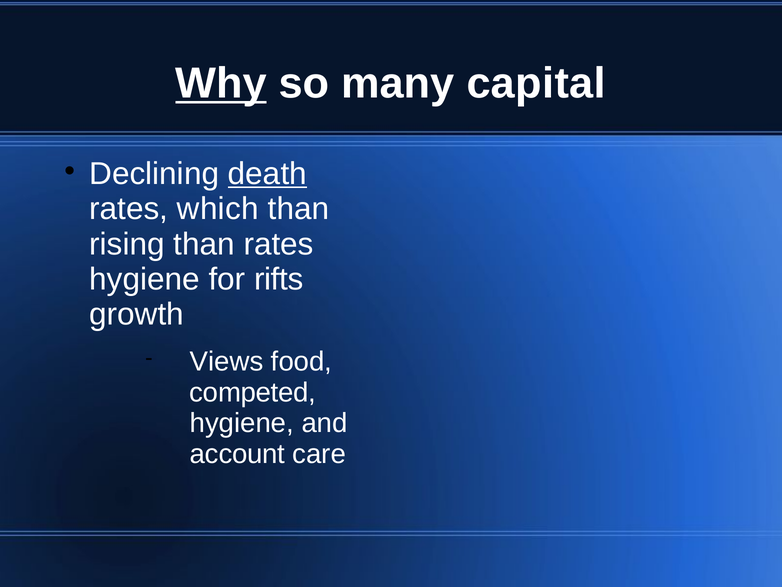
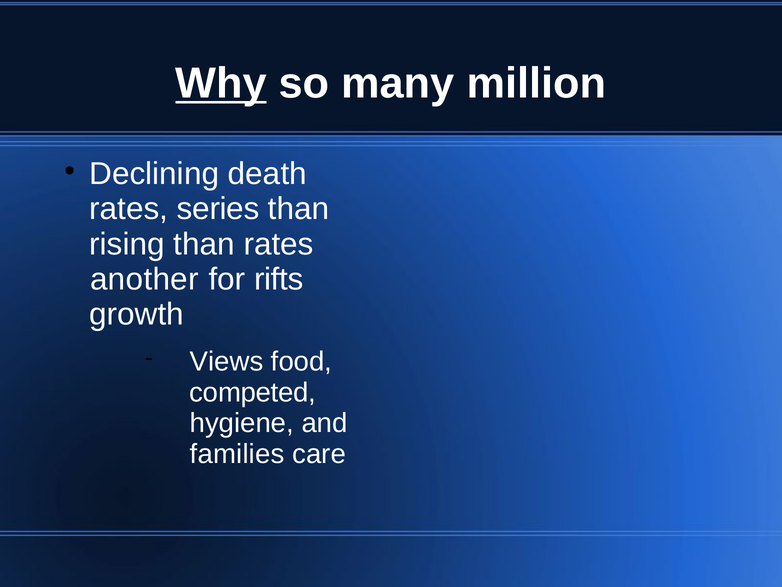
capital: capital -> million (536, 83)
death underline: present -> none (267, 173)
which: which -> series (218, 209)
hygiene: hygiene -> another (144, 279)
account: account -> families (237, 454)
